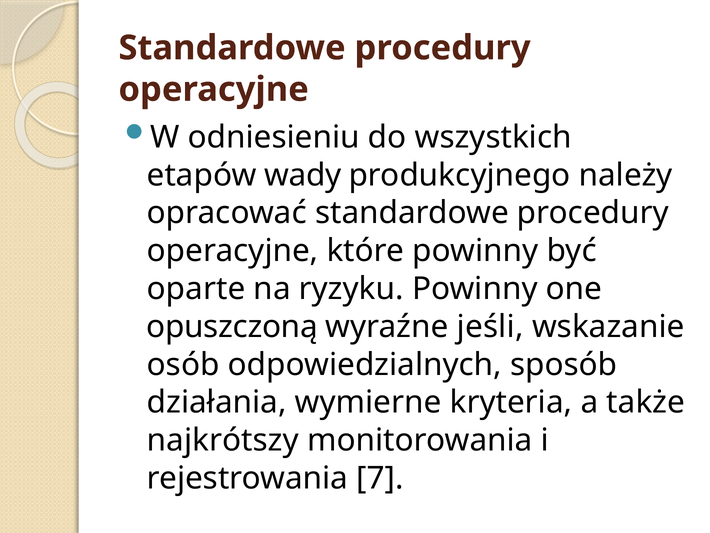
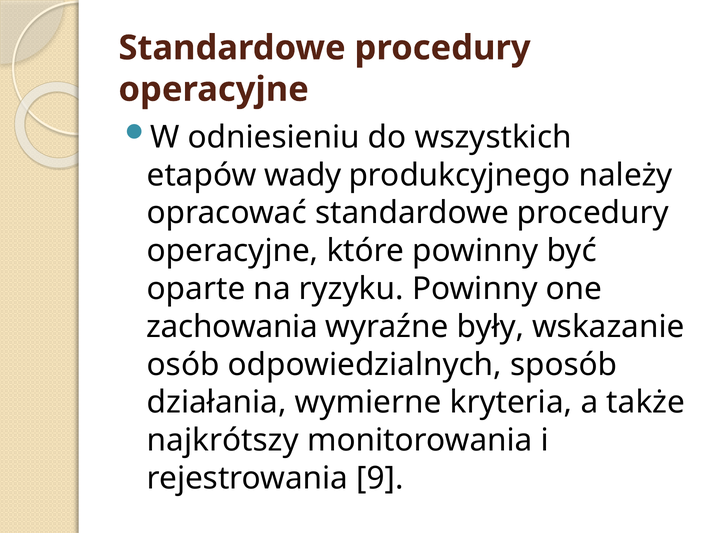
opuszczoną: opuszczoną -> zachowania (232, 326)
jeśli: jeśli -> były (490, 326)
7: 7 -> 9 (380, 478)
